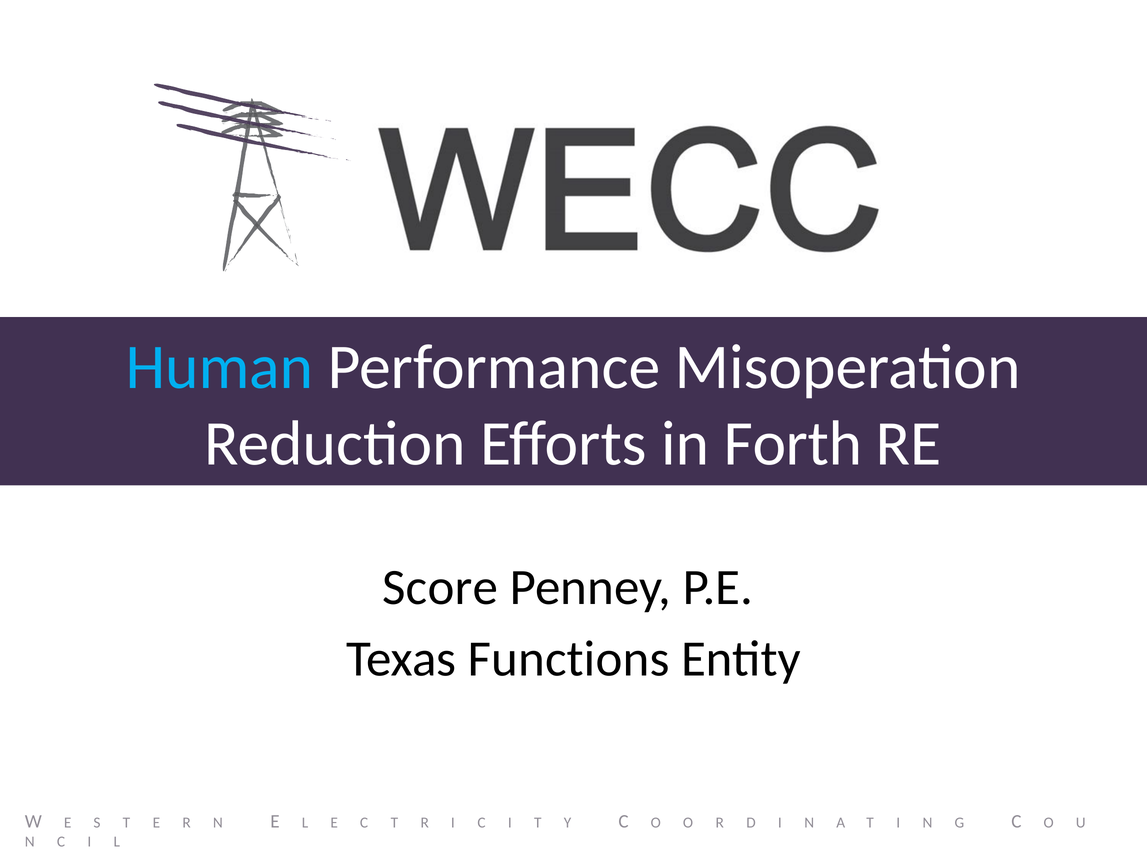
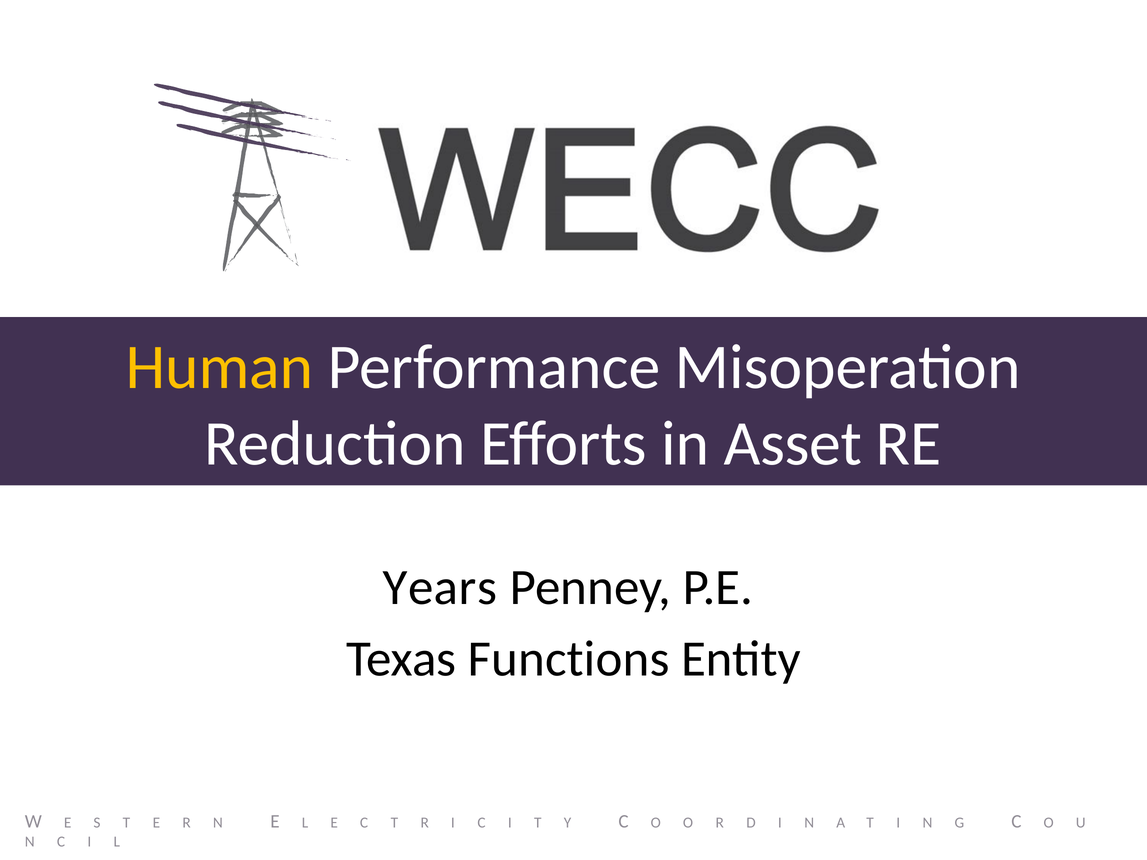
Human colour: light blue -> yellow (219, 367)
Forth: Forth -> Asset (793, 444)
Score: Score -> Years (440, 588)
